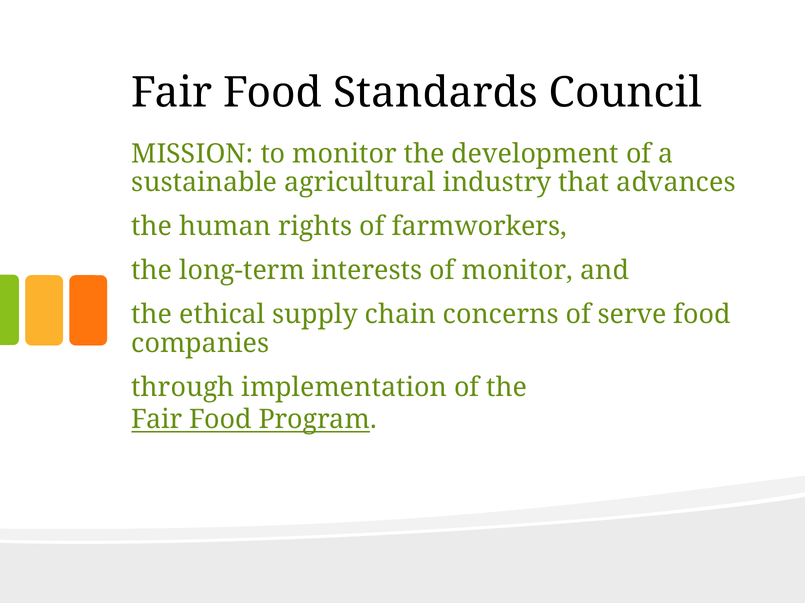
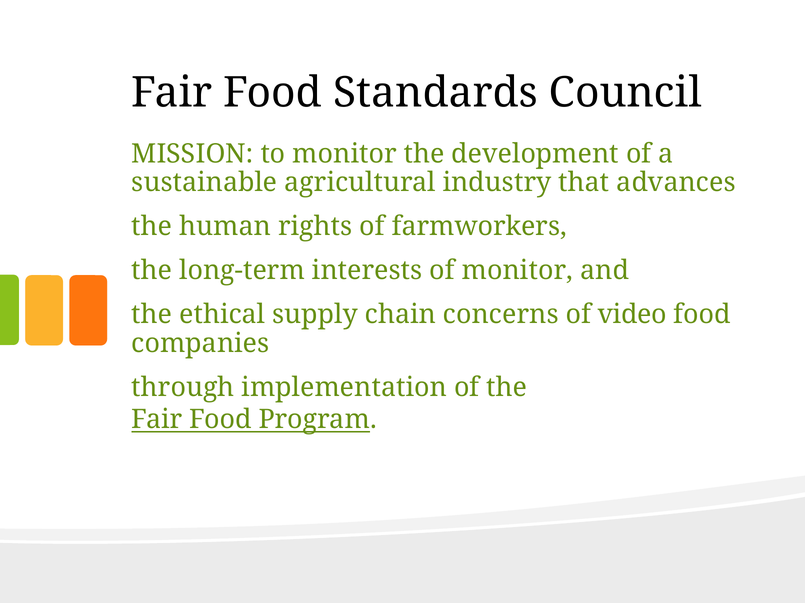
serve: serve -> video (632, 315)
